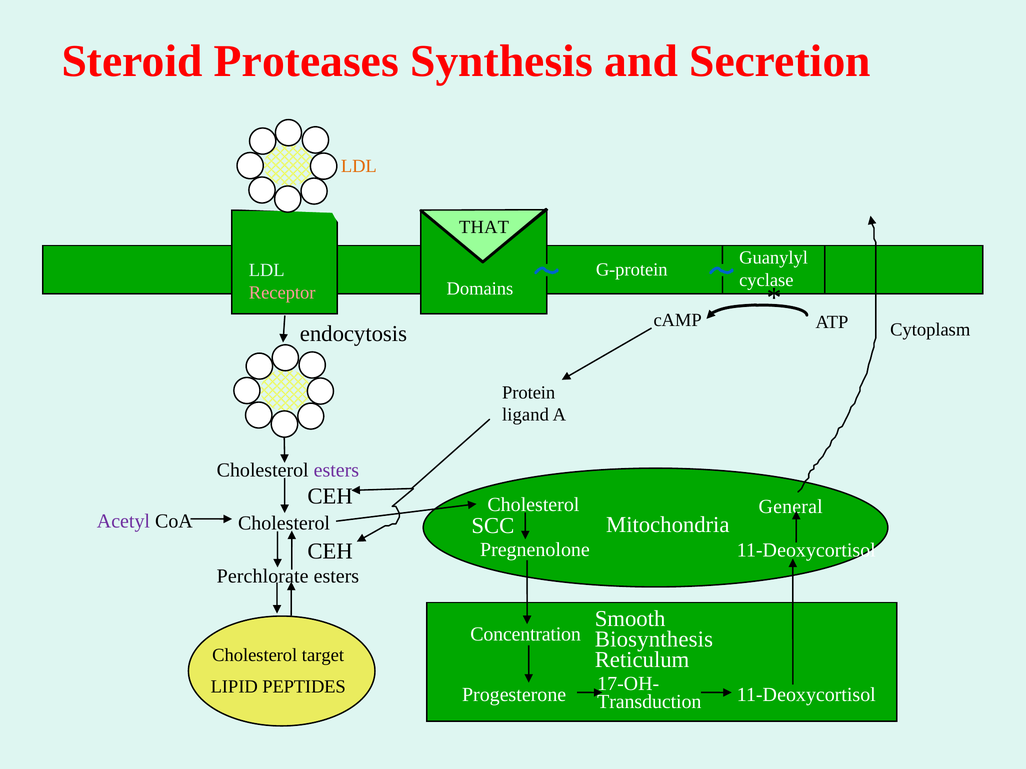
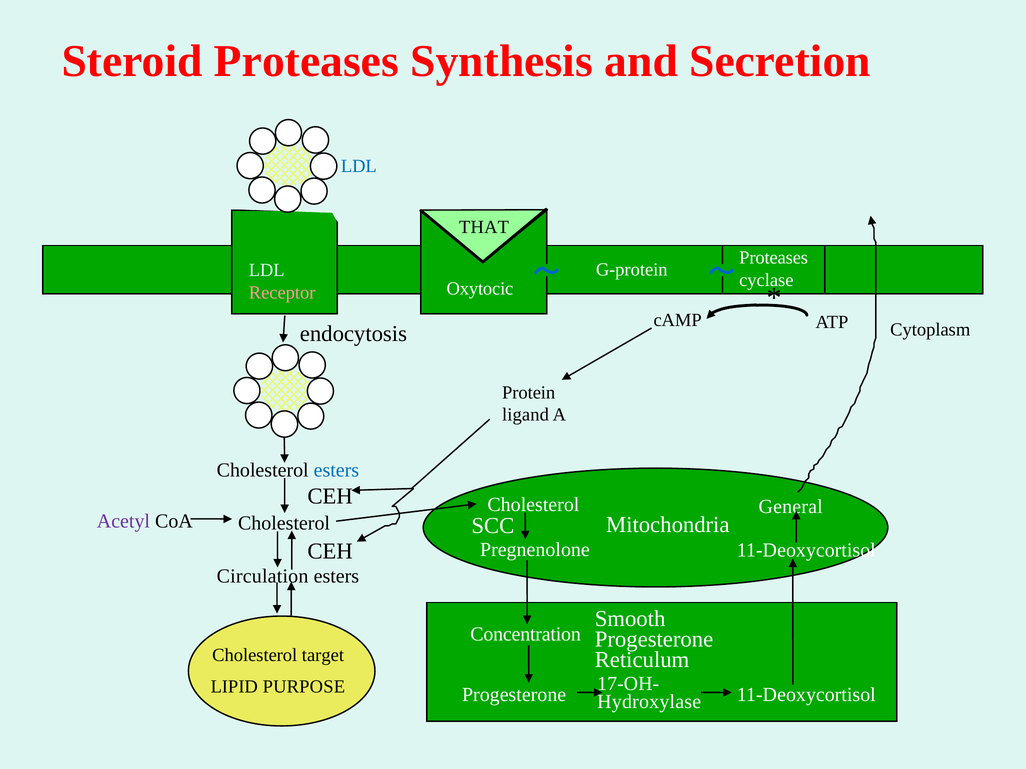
LDL colour: orange -> blue (359, 166)
Guanylyl: Guanylyl -> Proteases (774, 258)
Domains: Domains -> Oxytocic (480, 289)
esters colour: purple -> blue (336, 470)
Perchlorate: Perchlorate -> Circulation (263, 576)
Biosynthesis: Biosynthesis -> Progesterone (654, 639)
PEPTIDES: PEPTIDES -> PURPOSE (304, 687)
Transduction: Transduction -> Hydroxylase (649, 702)
